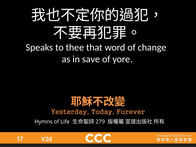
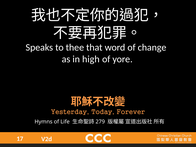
save: save -> high (91, 59)
